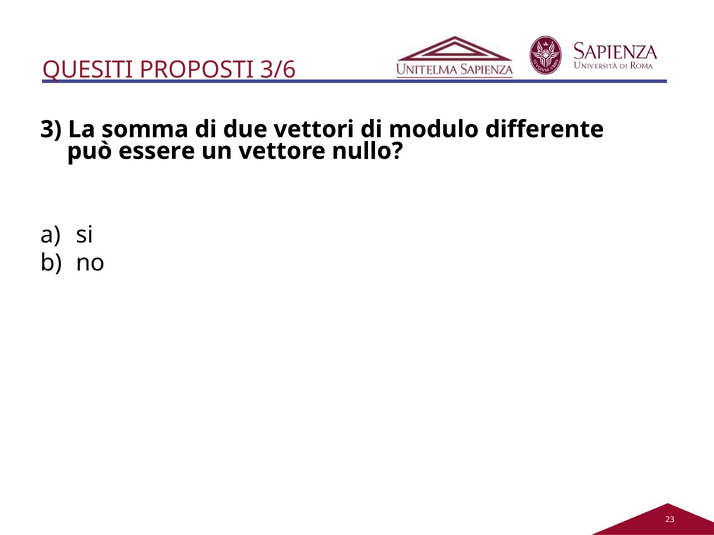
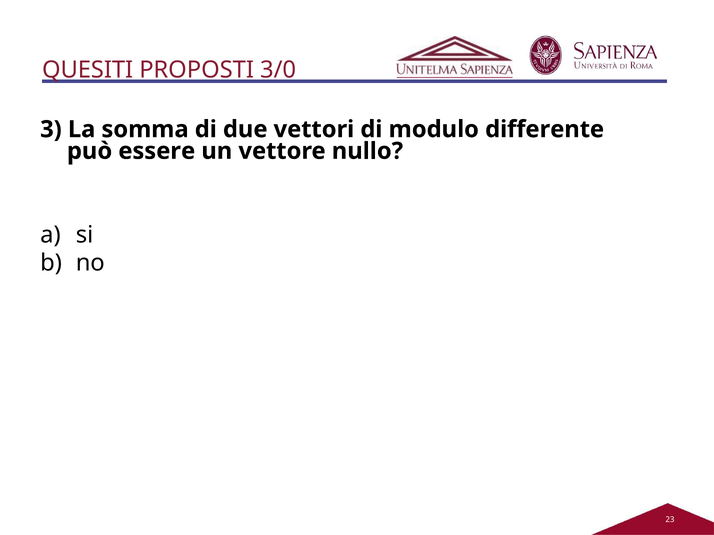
3/6: 3/6 -> 3/0 (278, 70)
